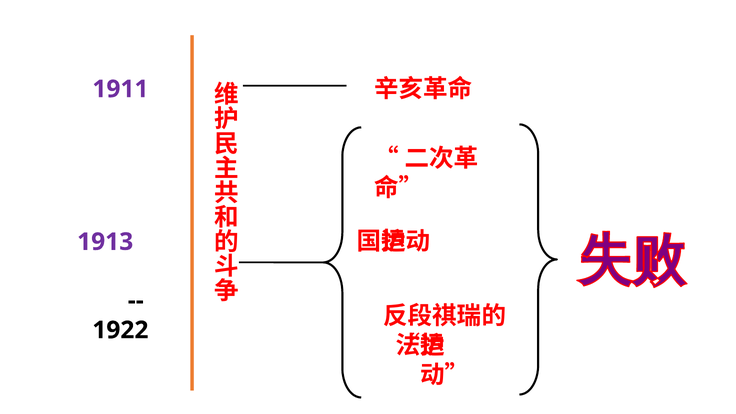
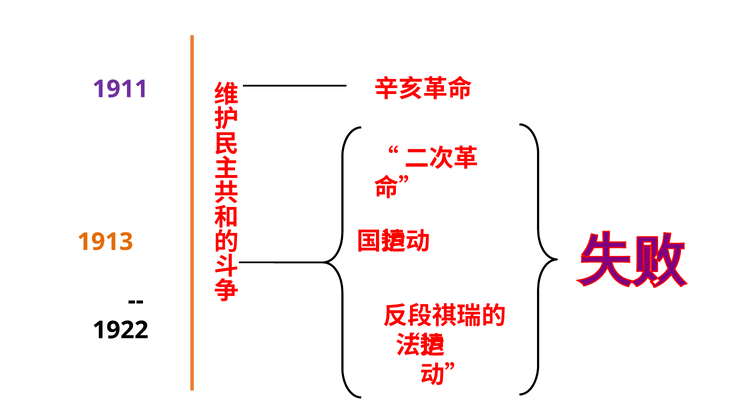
1913 colour: purple -> orange (105, 242)
